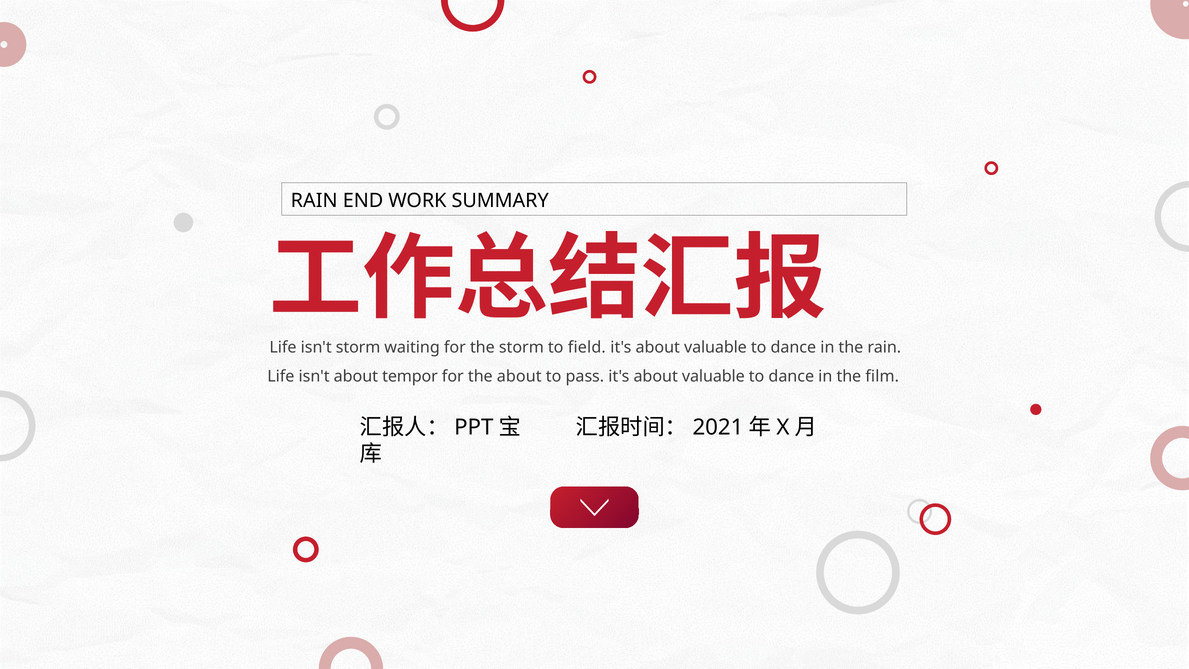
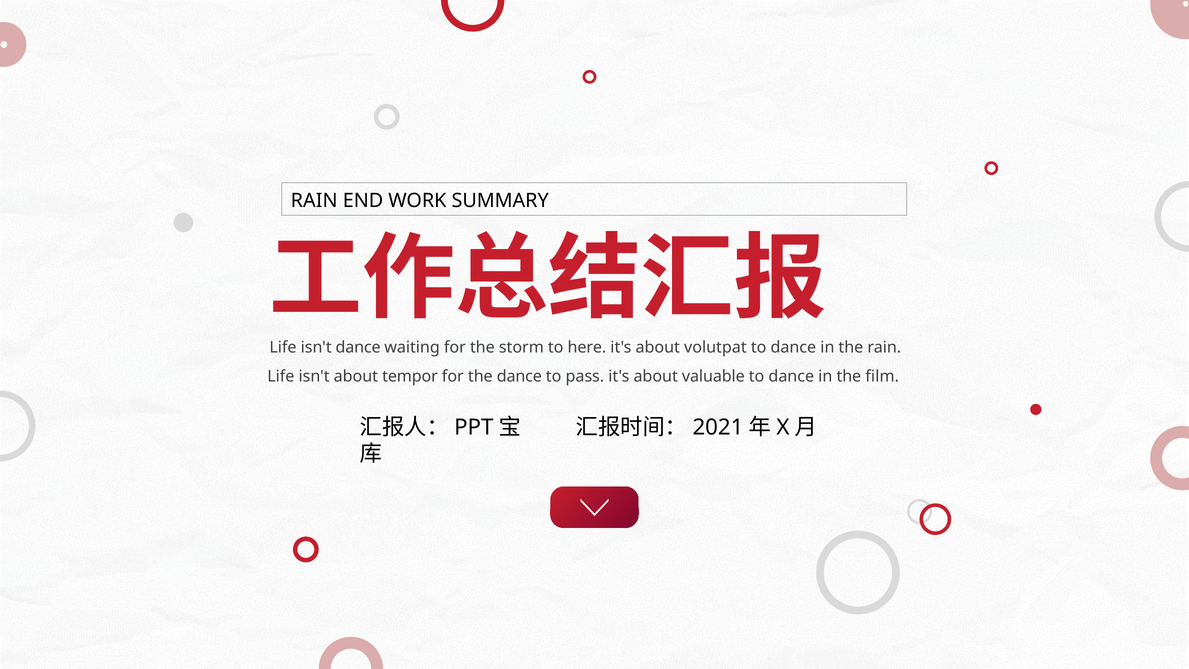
isn't storm: storm -> dance (358, 347)
field: field -> here (587, 347)
valuable: valuable -> volutpat (715, 347)
the about: about -> dance (519, 376)
